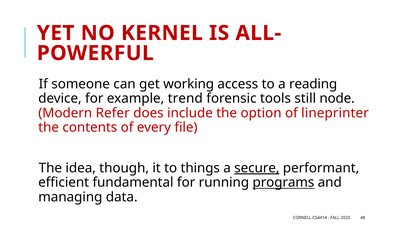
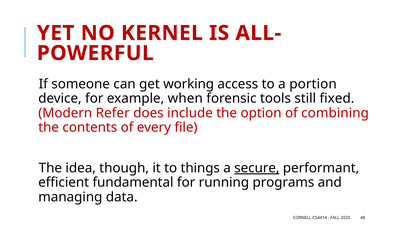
reading: reading -> portion (313, 84)
trend: trend -> when (185, 99)
node: node -> fixed (337, 99)
lineprinter: lineprinter -> combining (335, 113)
programs underline: present -> none (283, 183)
